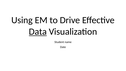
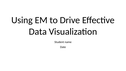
Data underline: present -> none (38, 32)
